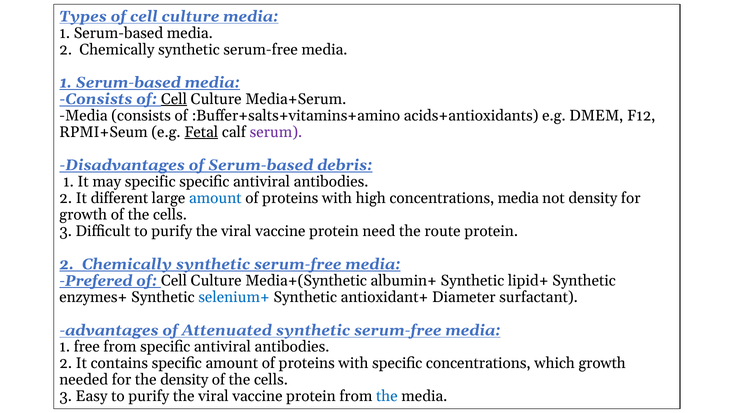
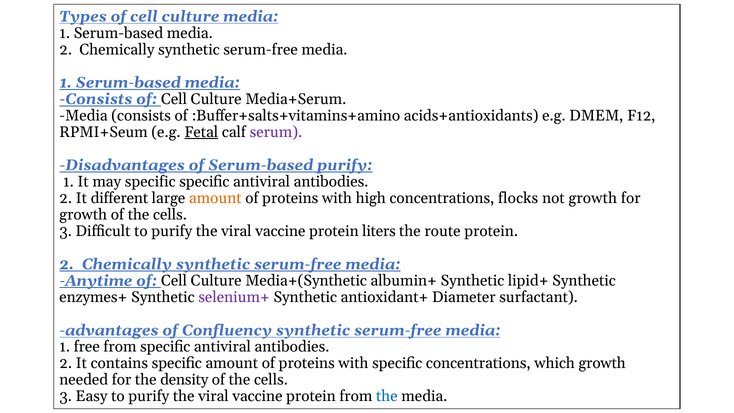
Cell underline: present -> none (174, 99)
Serum-based debris: debris -> purify (345, 165)
amount colour: blue -> orange (215, 198)
concentrations media: media -> flocks (518, 198)
not density: density -> growth (593, 198)
need: need -> liters (379, 231)
Prefered: Prefered -> Anytime (96, 281)
selenium+ colour: blue -> purple (234, 297)
Attenuated: Attenuated -> Confluency (227, 330)
